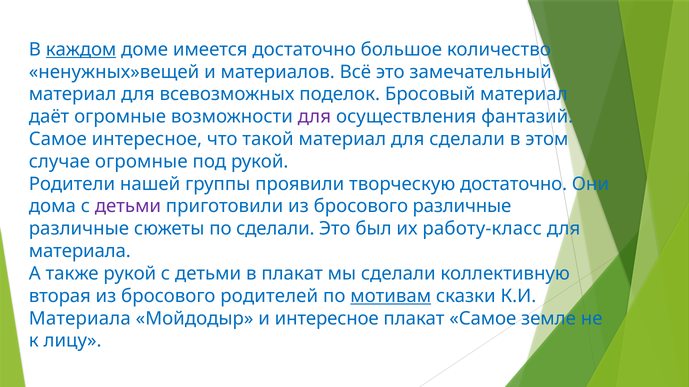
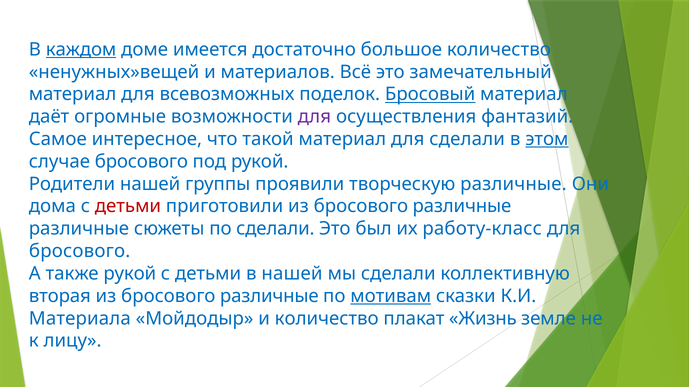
Бросовый underline: none -> present (430, 94)
этом underline: none -> present (547, 139)
случае огромные: огромные -> бросового (141, 162)
творческую достаточно: достаточно -> различные (513, 184)
детьми colour: purple -> red (128, 207)
материала: материала -> бросового (80, 252)
в плакат: плакат -> нашей (292, 274)
родителей: родителей -> различные (269, 296)
и интересное: интересное -> количество (327, 319)
плакат Самое: Самое -> Жизнь (483, 319)
